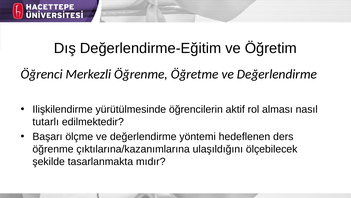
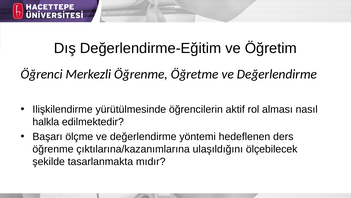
tutarlı: tutarlı -> halkla (46, 122)
